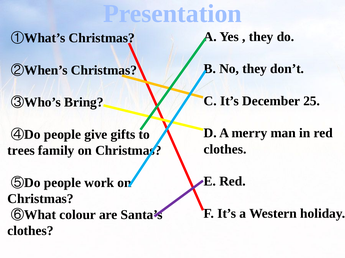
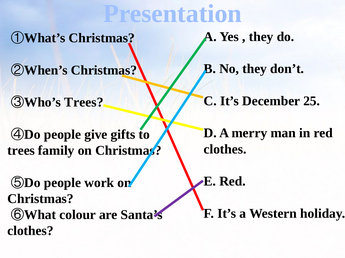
Bring: Bring -> Trees (84, 103)
